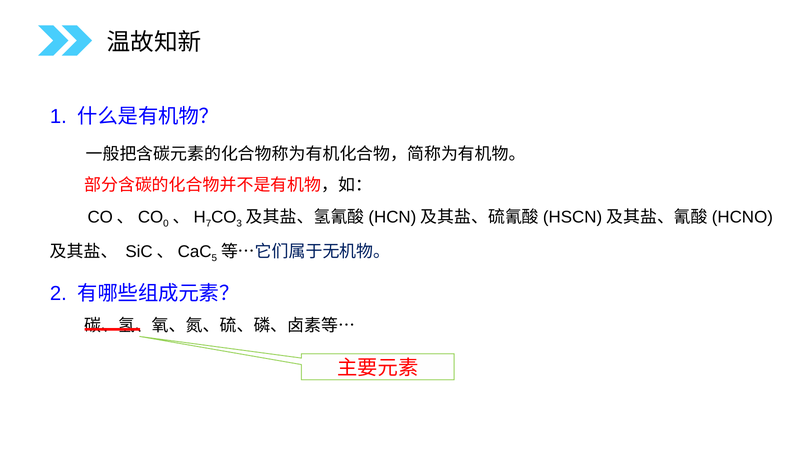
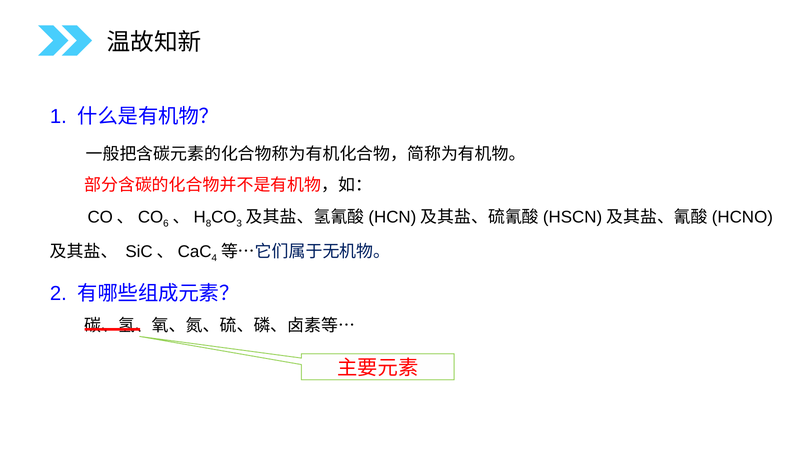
0: 0 -> 6 (166, 224)
7: 7 -> 8 (209, 224)
5: 5 -> 4 (214, 258)
